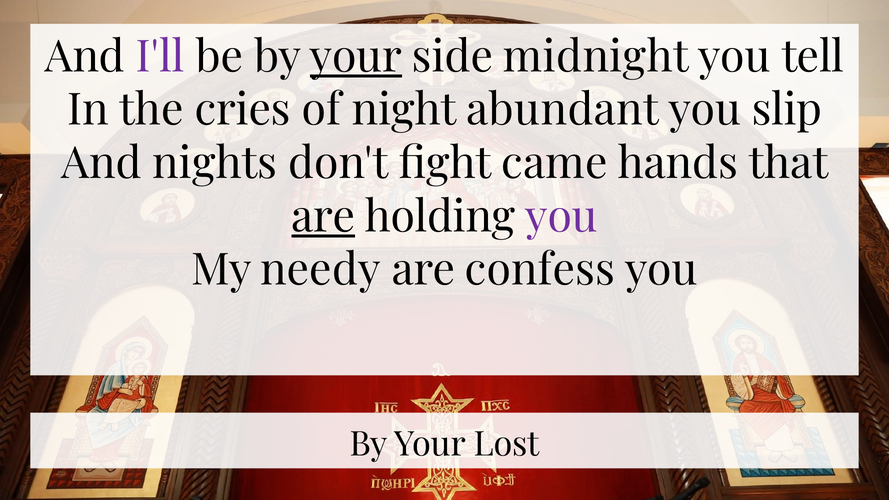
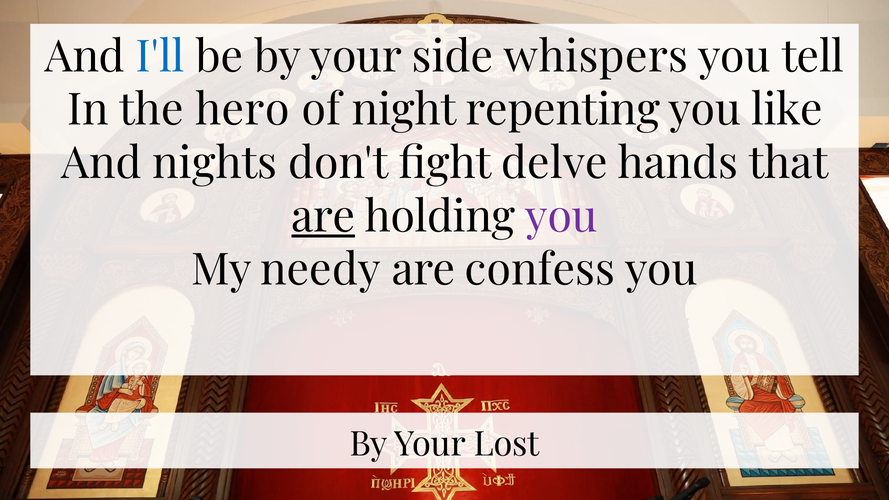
I'll colour: purple -> blue (160, 57)
your underline: present -> none (356, 57)
midnight: midnight -> whispers (596, 57)
cries: cries -> hero (242, 110)
abundant: abundant -> repenting (563, 110)
slip: slip -> like (787, 110)
came: came -> delve (554, 164)
